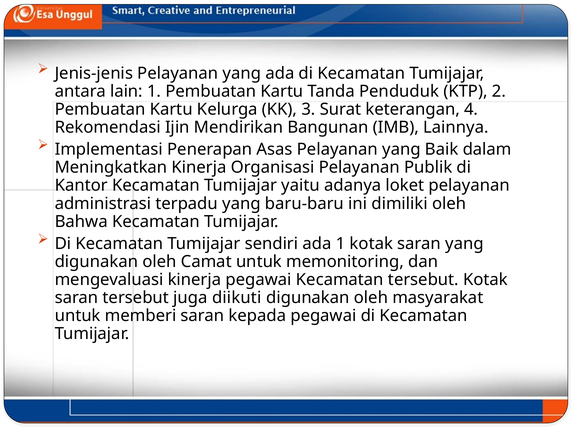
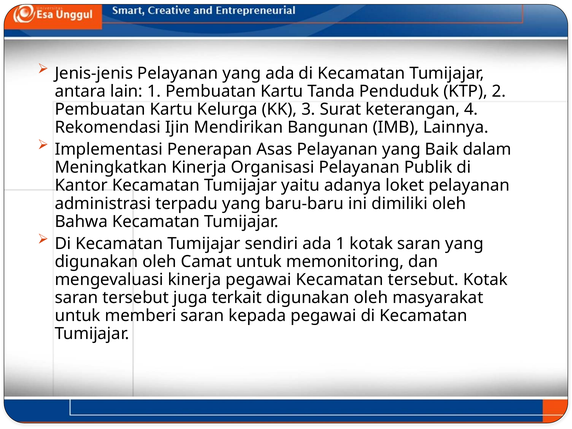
diikuti: diikuti -> terkait (237, 298)
